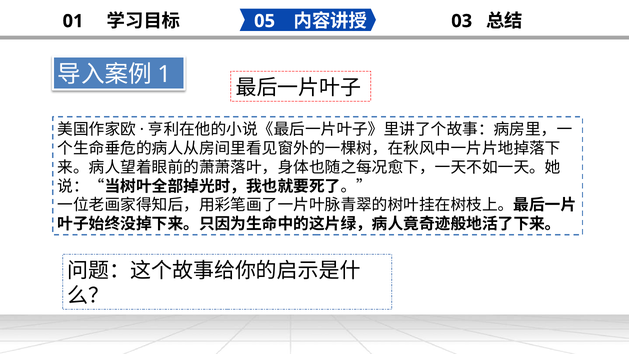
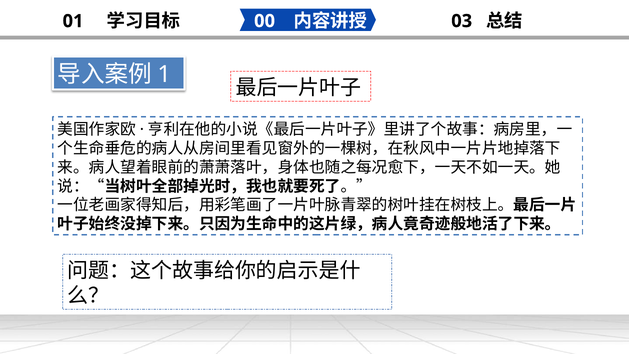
05: 05 -> 00 (265, 21)
